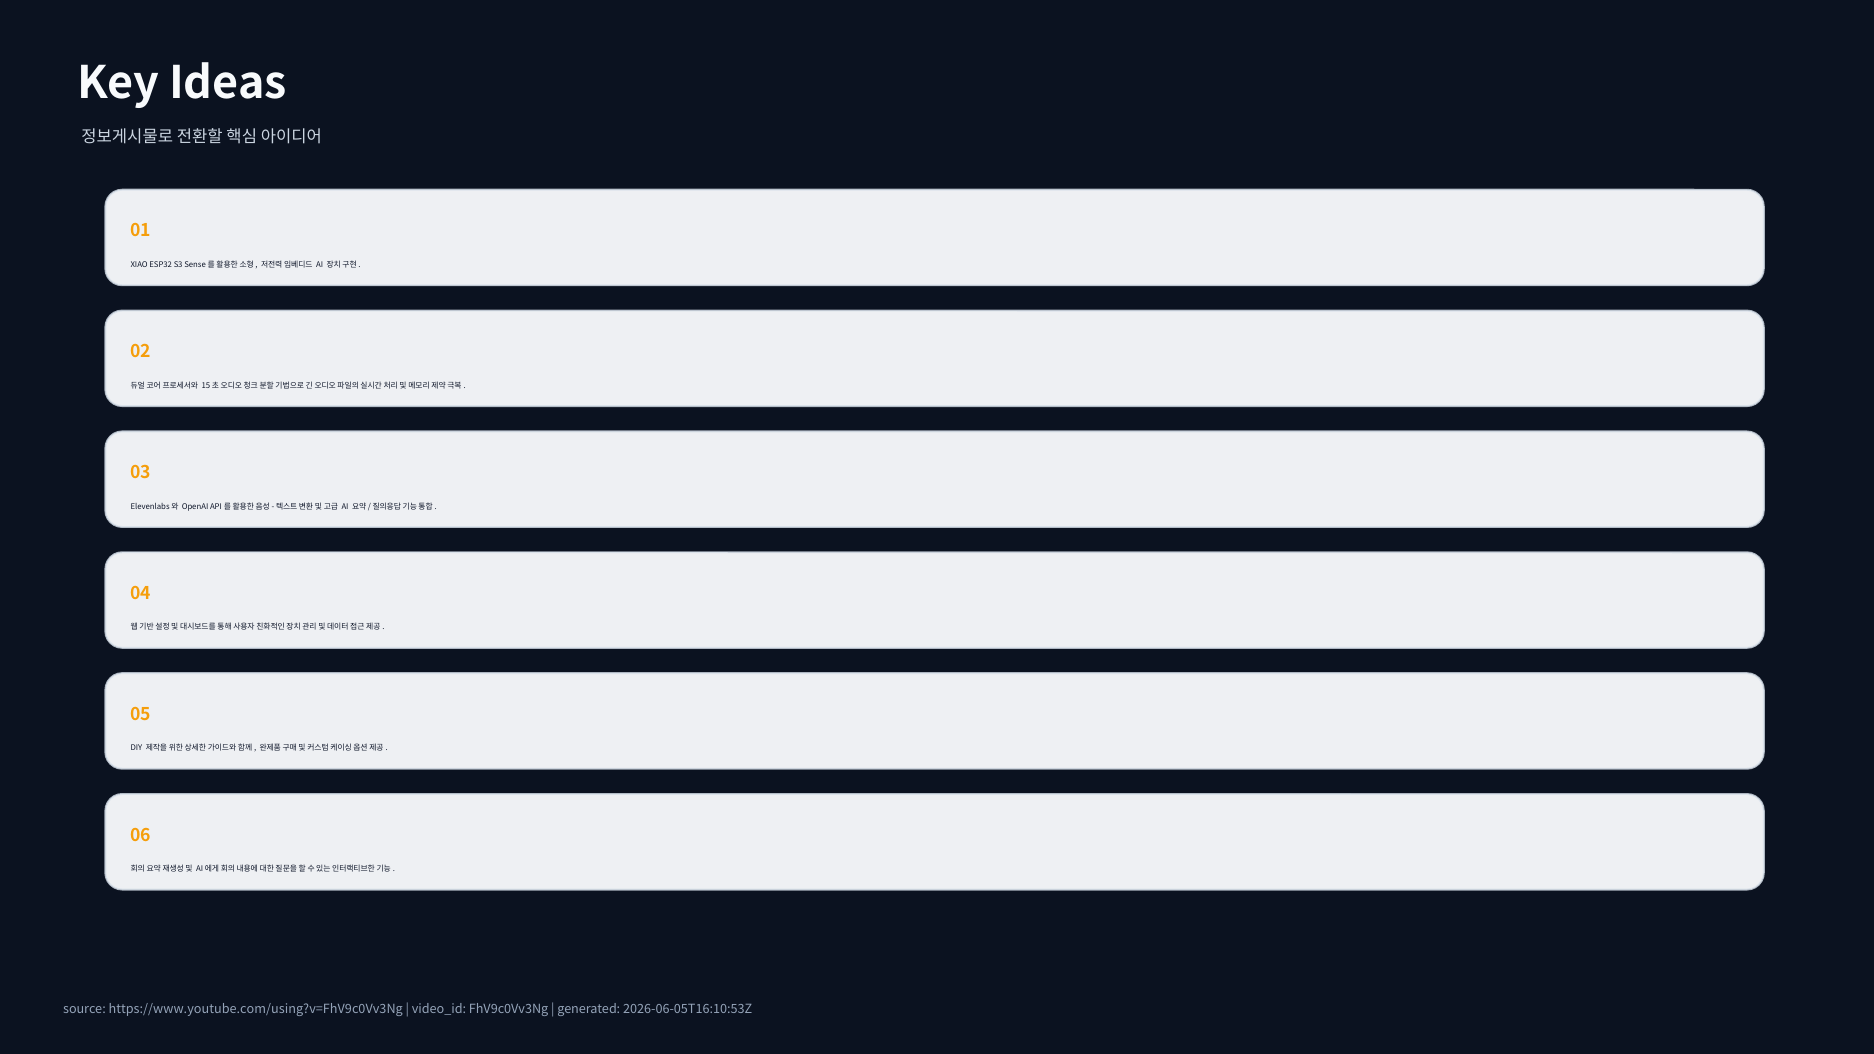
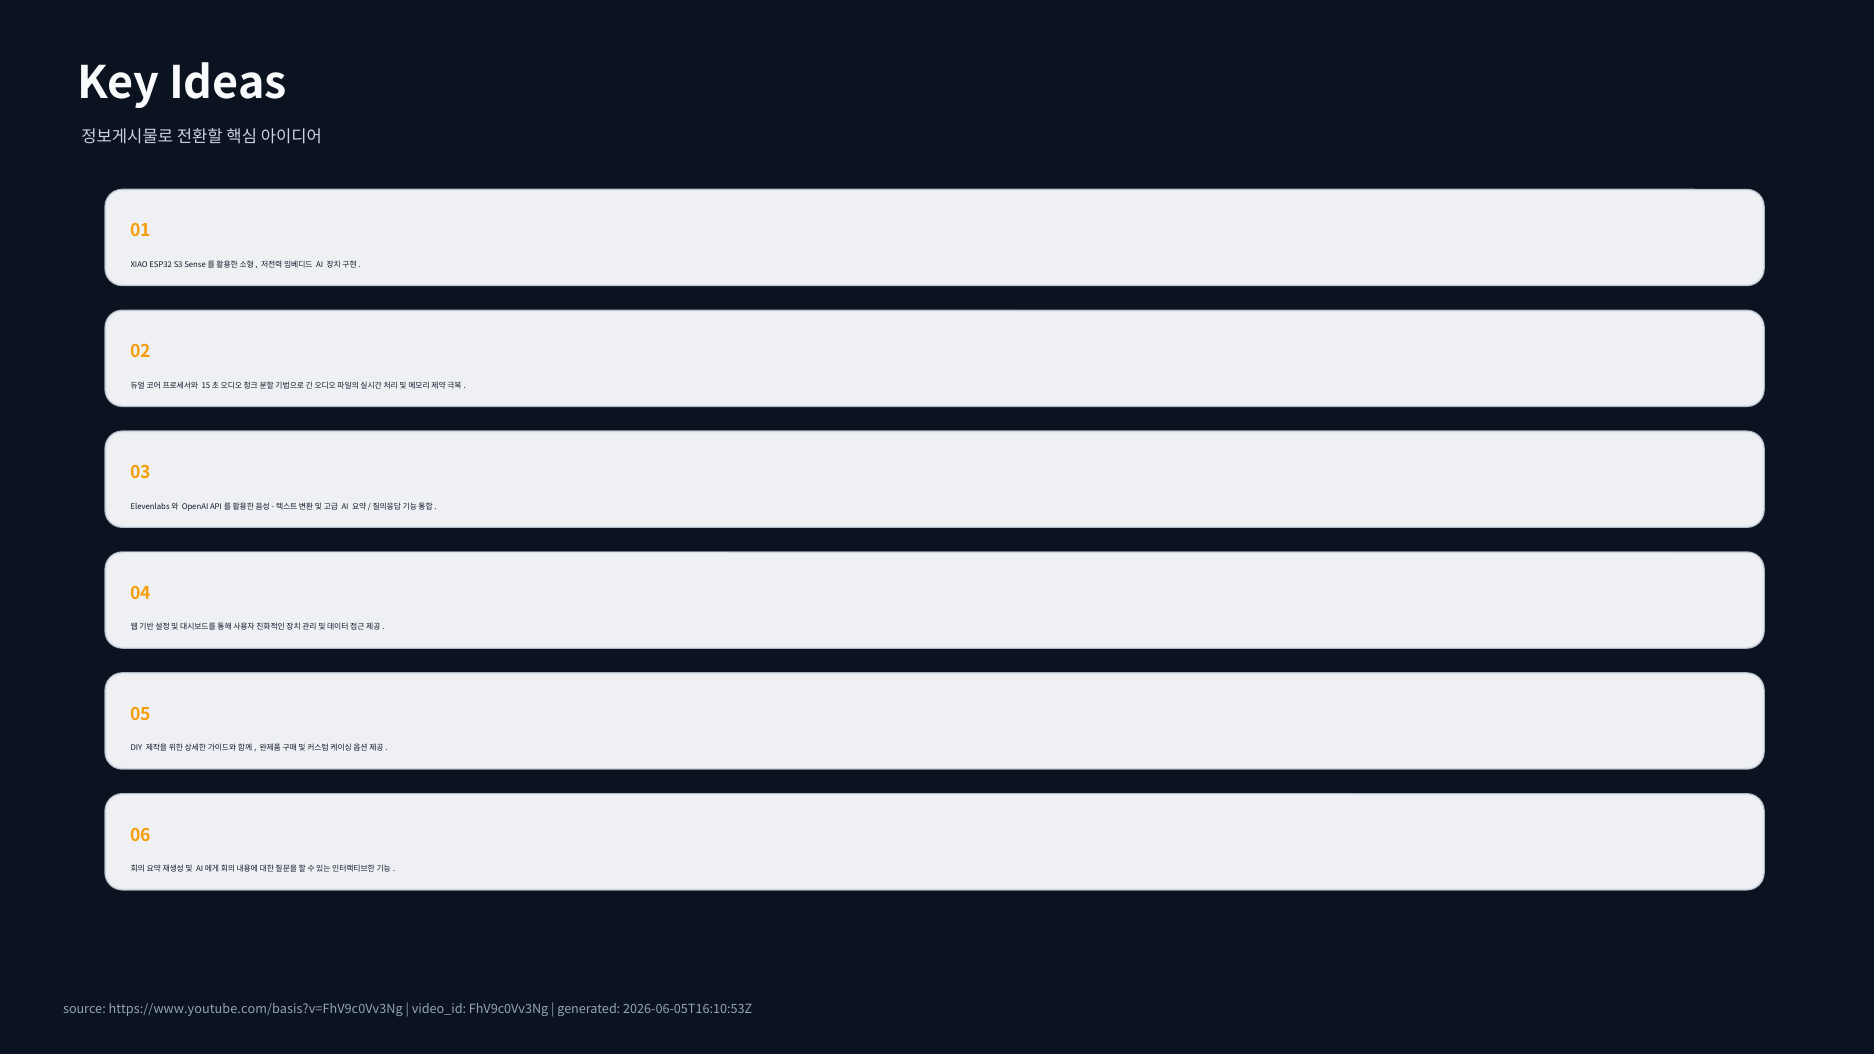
https://www.youtube.com/using?v=FhV9c0Vv3Ng: https://www.youtube.com/using?v=FhV9c0Vv3Ng -> https://www.youtube.com/basis?v=FhV9c0Vv3Ng (256, 1009)
